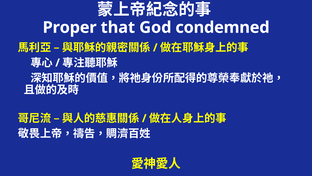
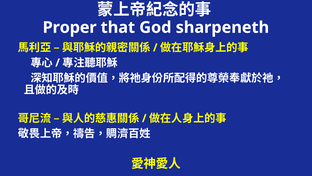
condemned: condemned -> sharpeneth (222, 27)
